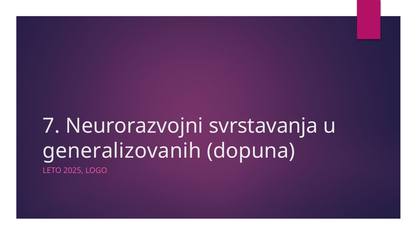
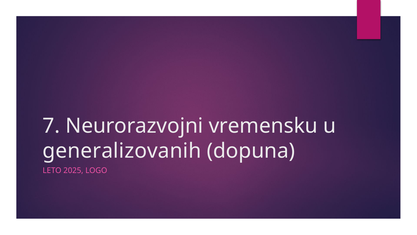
svrstavanja: svrstavanja -> vremensku (263, 126)
